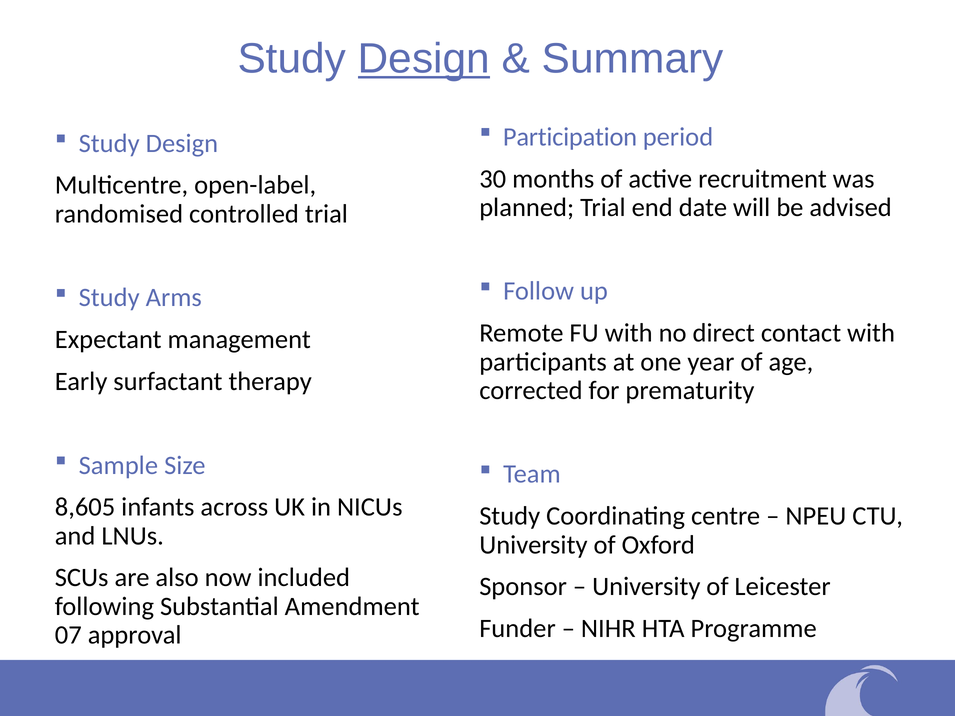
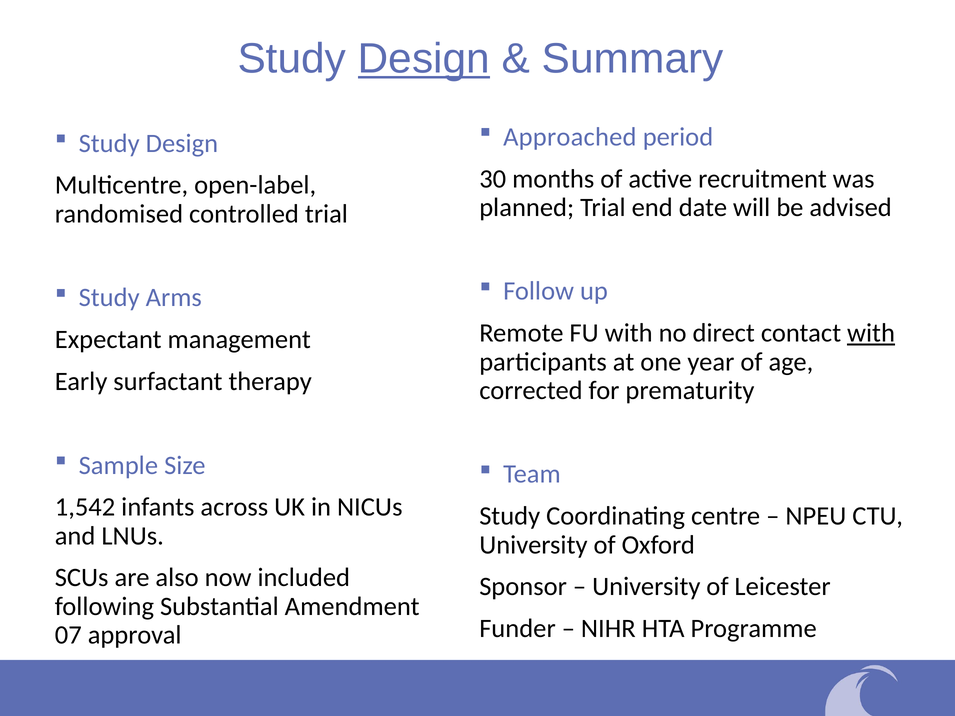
Participation: Participation -> Approached (570, 137)
with underline: none -> present (871, 333)
8,605: 8,605 -> 1,542 (85, 507)
